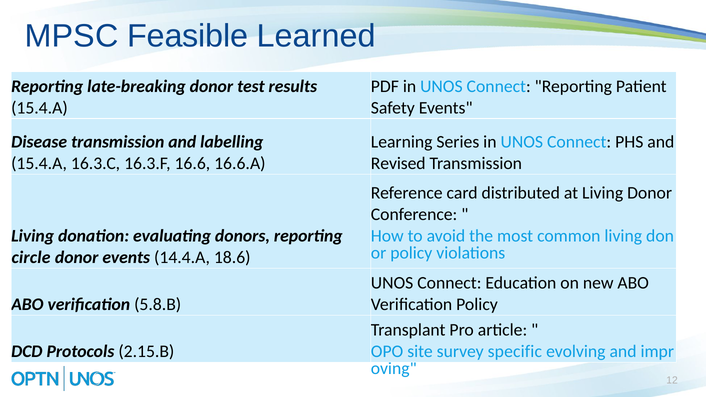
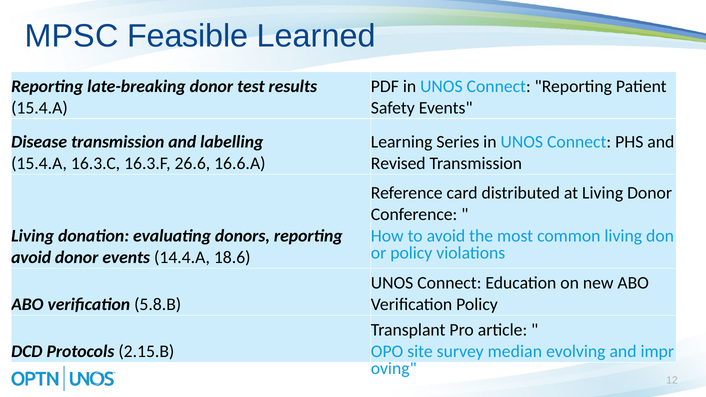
16.6: 16.6 -> 26.6 (192, 164)
circle: circle -> avoid (31, 258)
specific: specific -> median (515, 352)
